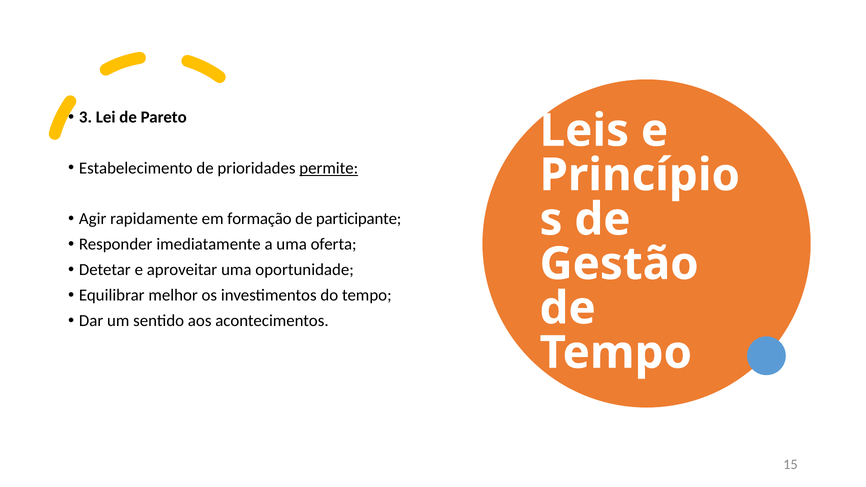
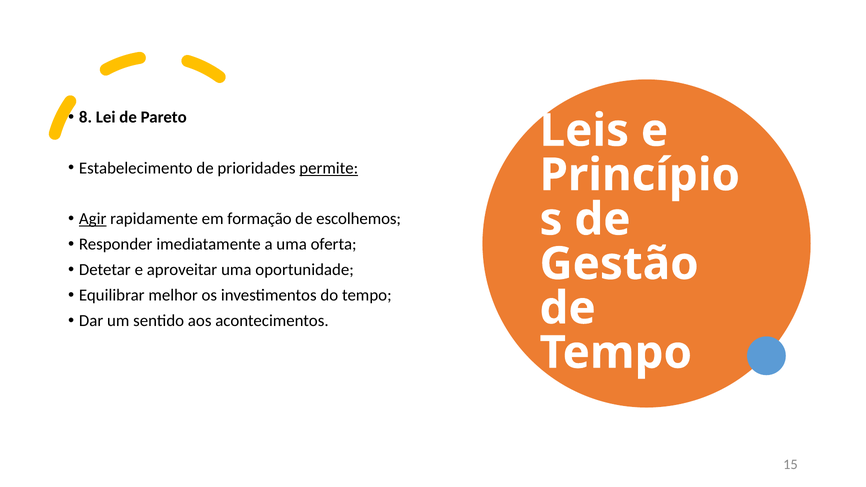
3: 3 -> 8 (86, 117)
Agir underline: none -> present (93, 219)
participante: participante -> escolhemos (359, 219)
